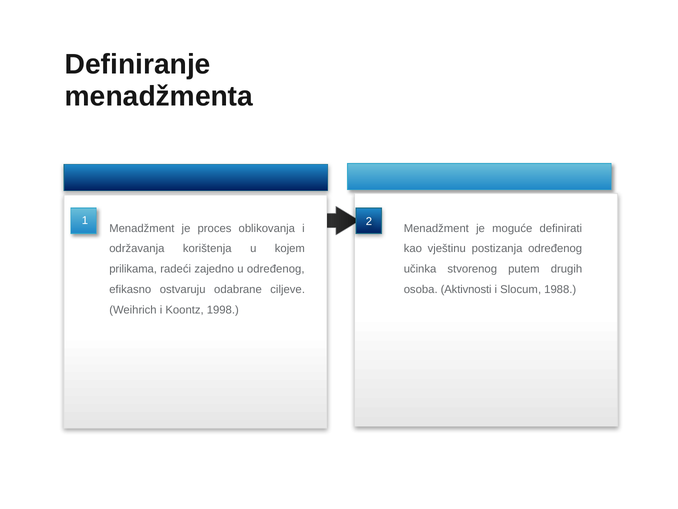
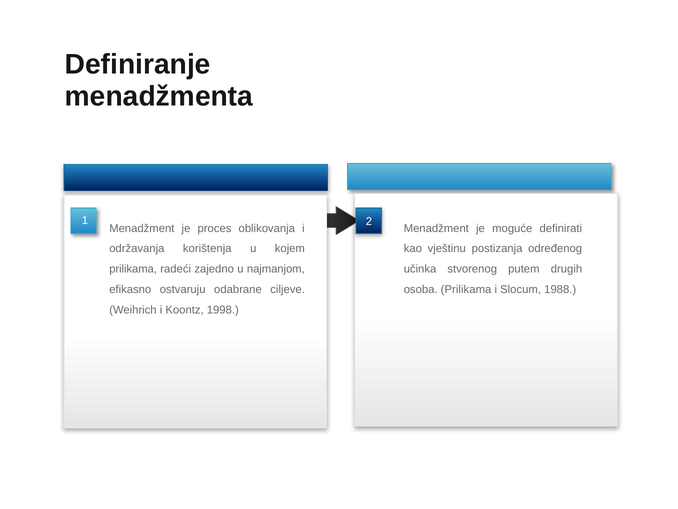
u određenog: određenog -> najmanjom (276, 269)
osoba Aktivnosti: Aktivnosti -> Prilikama (466, 289)
